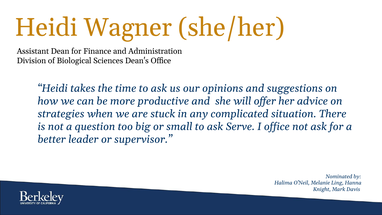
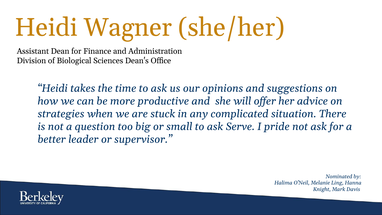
I office: office -> pride (277, 127)
